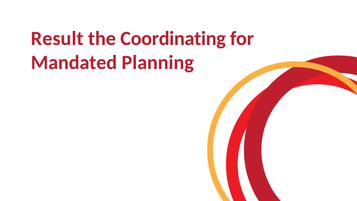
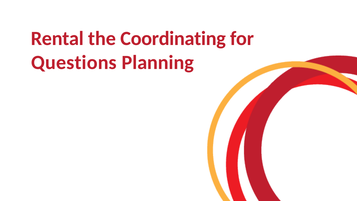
Result: Result -> Rental (57, 38)
Mandated: Mandated -> Questions (74, 63)
